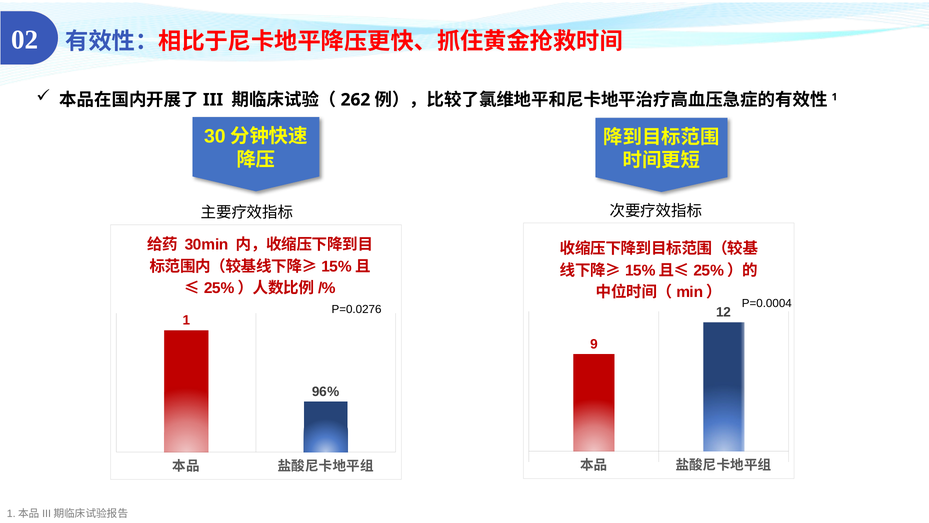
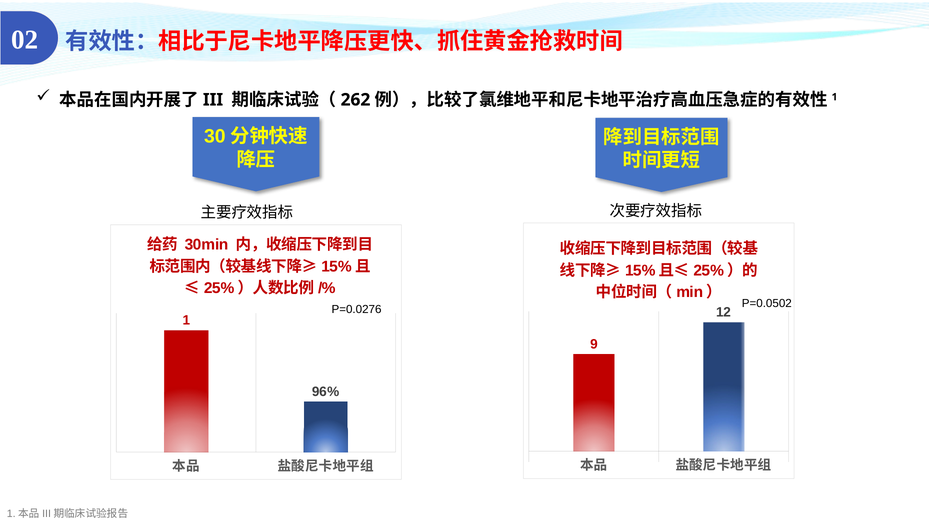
P=0.0004: P=0.0004 -> P=0.0502 (767, 303)
